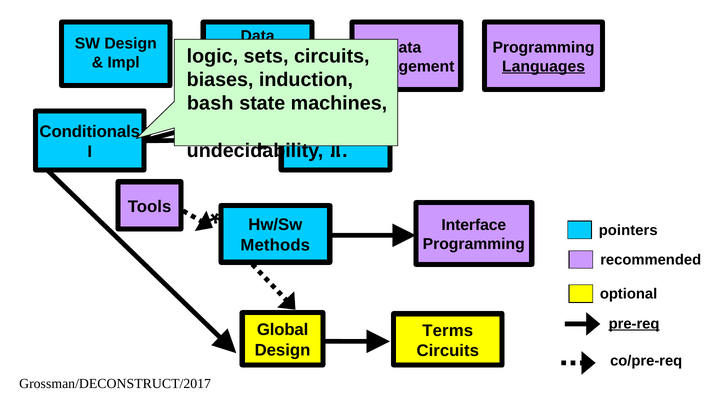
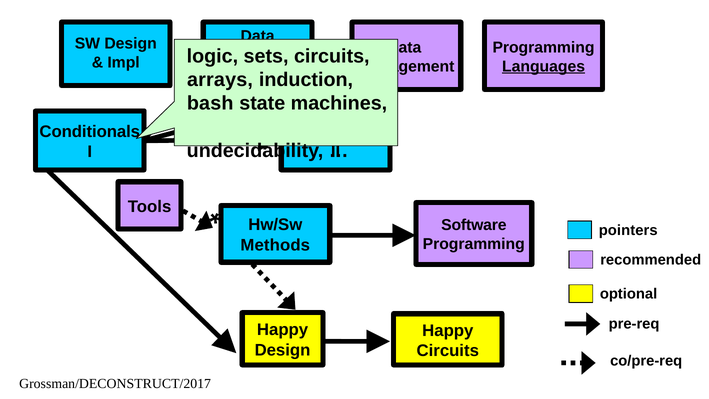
biases: biases -> arrays (220, 80)
Interface: Interface -> Software (474, 225)
pre-req underline: present -> none (634, 324)
Global: Global -> Happy (283, 330)
Terms: Terms -> Happy (448, 330)
